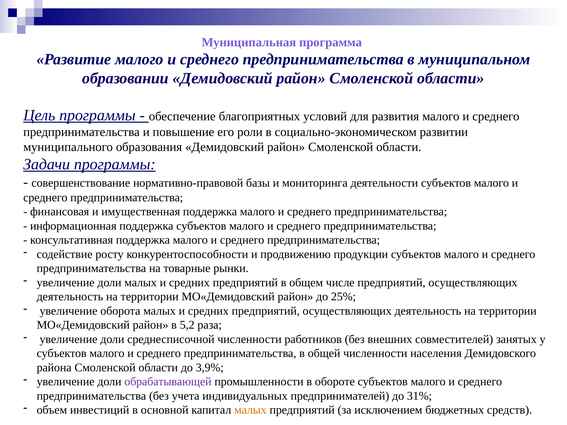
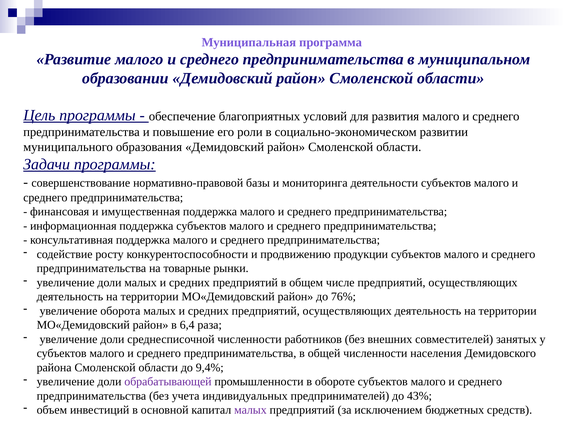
25%: 25% -> 76% (343, 297)
5,2: 5,2 -> 6,4 (187, 325)
3,9%: 3,9% -> 9,4% (210, 368)
31%: 31% -> 43% (419, 396)
малых colour: orange -> purple (250, 410)
